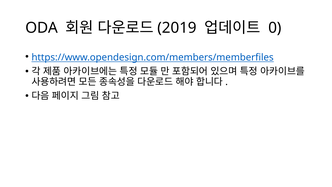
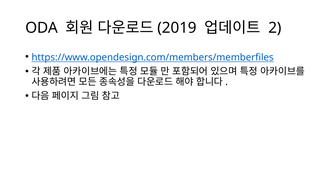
0: 0 -> 2 (275, 28)
